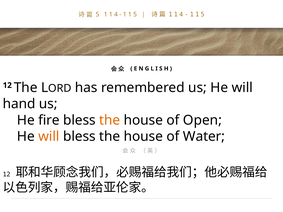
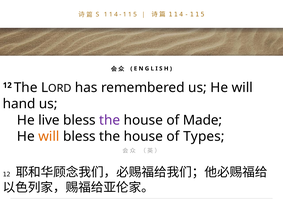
fire: fire -> live (49, 120)
the colour: orange -> purple (110, 120)
Open: Open -> Made (203, 120)
Water: Water -> Types (204, 137)
